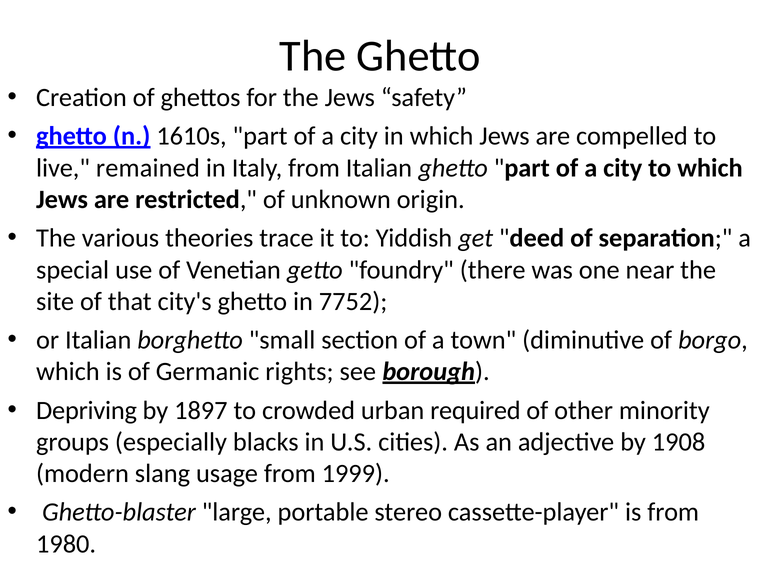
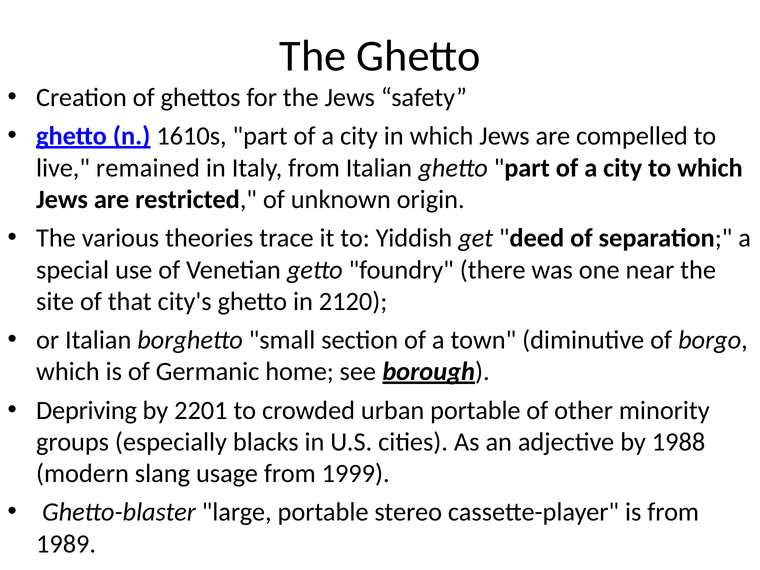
7752: 7752 -> 2120 (353, 301)
rights: rights -> home (300, 372)
1897: 1897 -> 2201 (201, 410)
urban required: required -> portable (475, 410)
1908: 1908 -> 1988 (679, 442)
1980: 1980 -> 1989 (66, 544)
